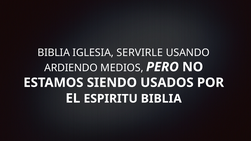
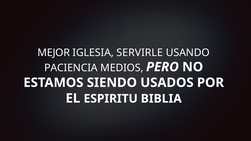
BIBLIA: BIBLIA -> MEJOR (54, 53)
ARDIENDO: ARDIENDO -> PACIENCIA (71, 68)
